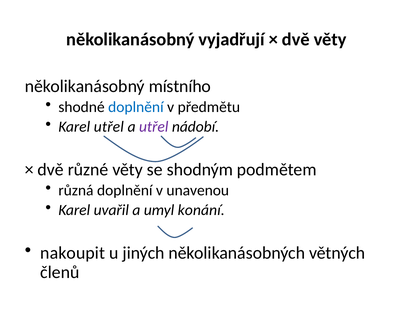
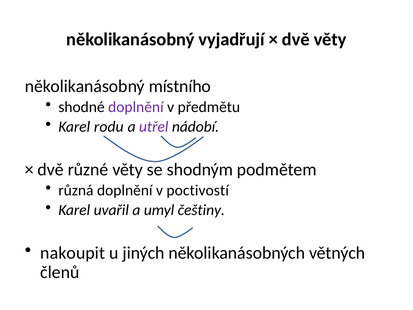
doplnění colour: blue -> purple (136, 107)
Karel utřel: utřel -> rodu (109, 126)
unavenou: unavenou -> poctivostí (198, 190)
konání: konání -> češtiny (201, 210)
